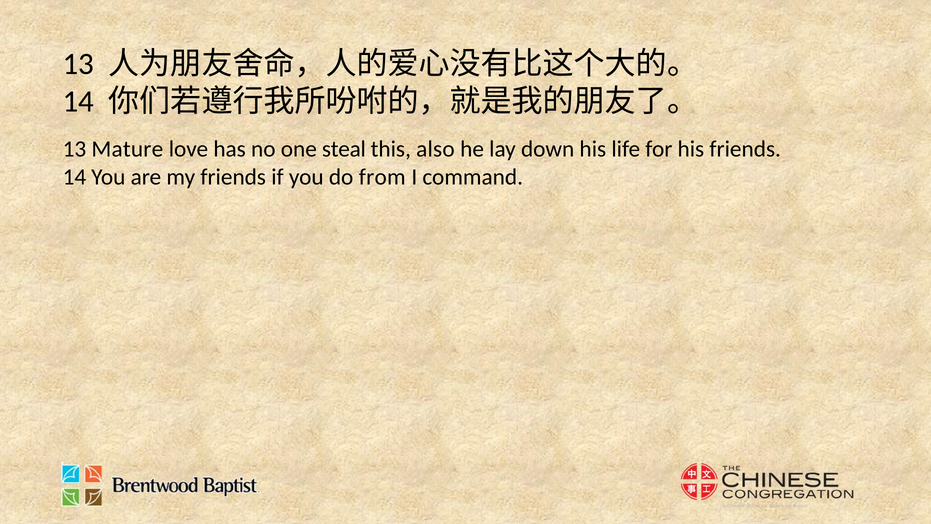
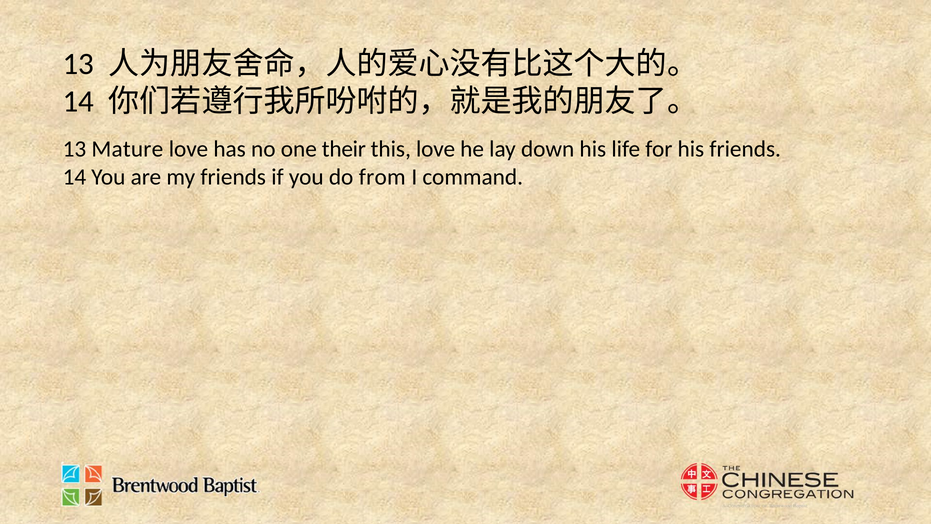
steal: steal -> their (344, 149)
this also: also -> love (436, 149)
